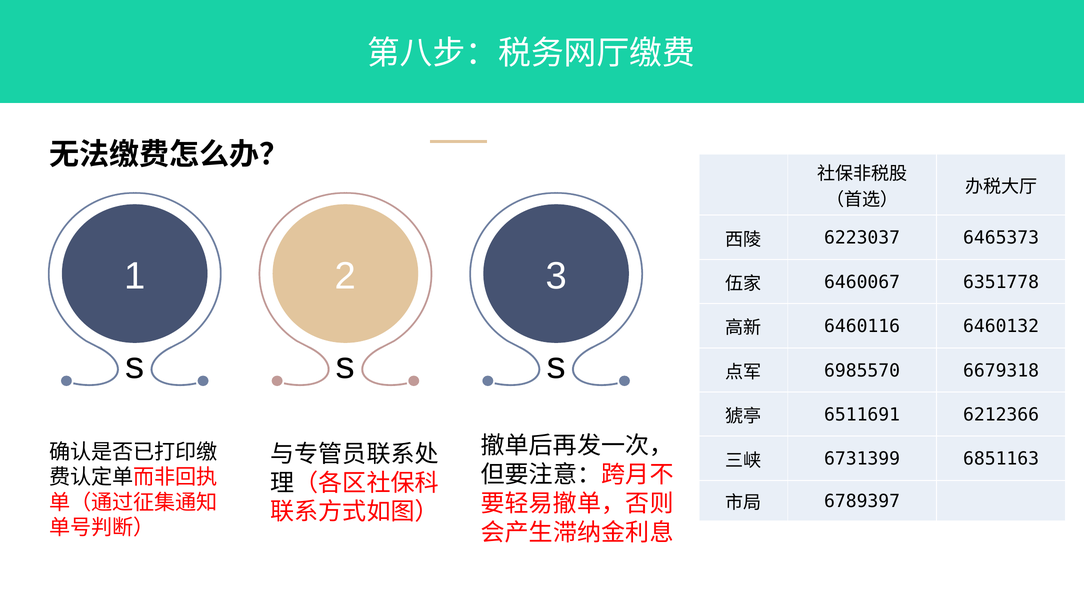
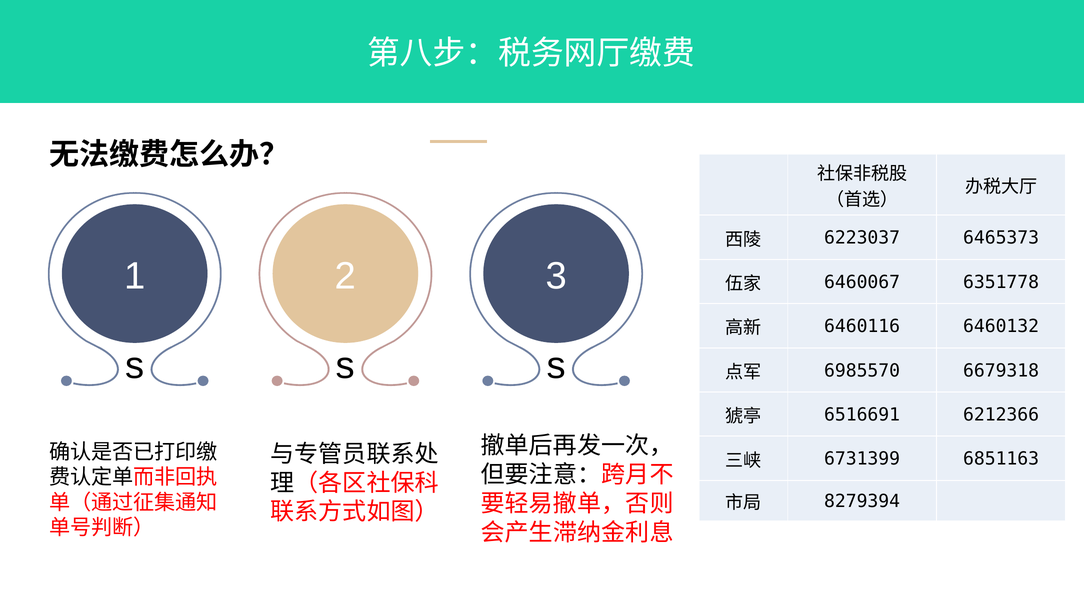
6511691: 6511691 -> 6516691 (862, 415)
6789397: 6789397 -> 8279394 (862, 501)
